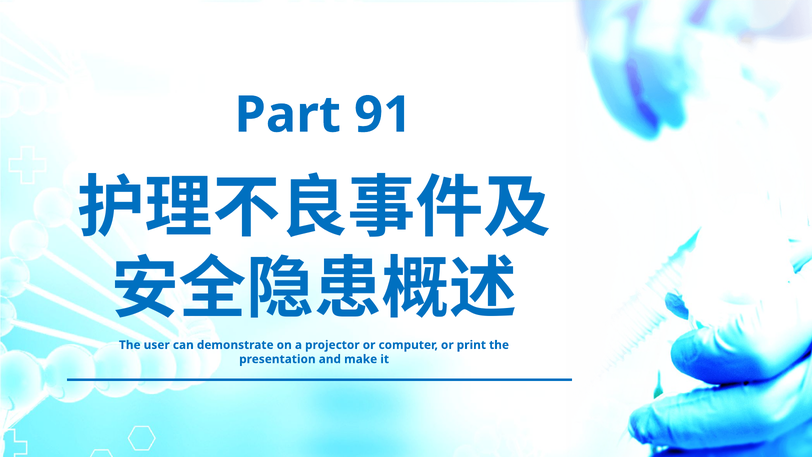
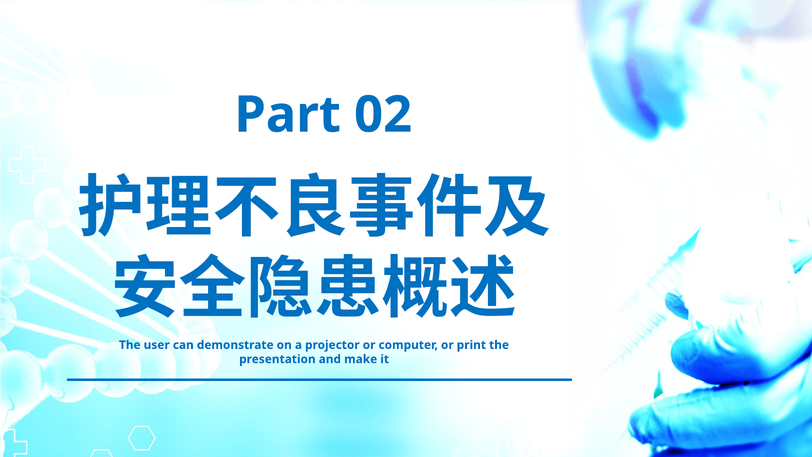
91: 91 -> 02 (383, 115)
